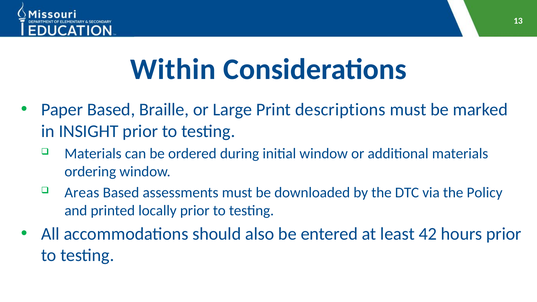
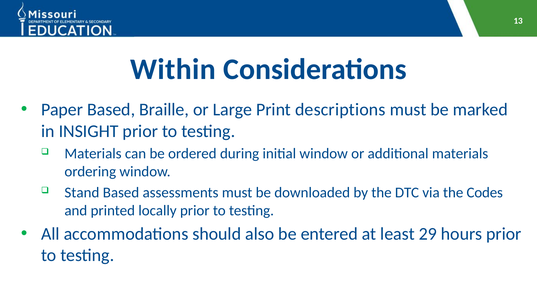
Areas: Areas -> Stand (82, 193)
Policy: Policy -> Codes (485, 193)
42: 42 -> 29 (428, 234)
